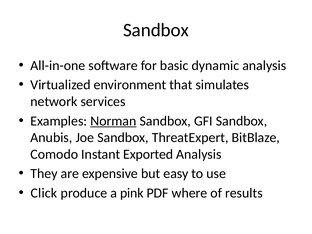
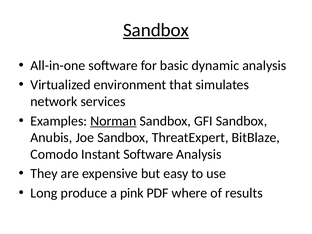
Sandbox underline: none -> present (156, 30)
Instant Exported: Exported -> Software (148, 154)
Click: Click -> Long (44, 193)
